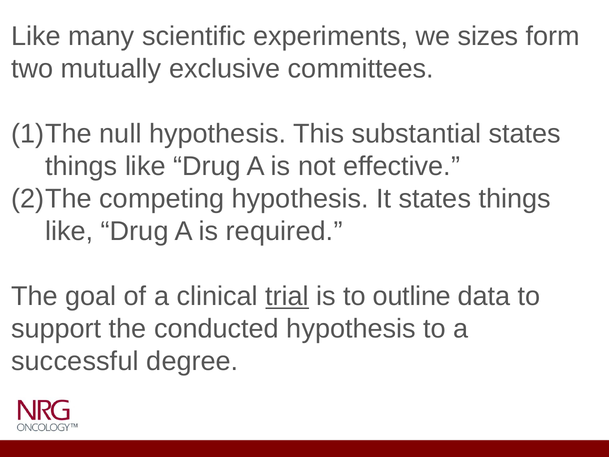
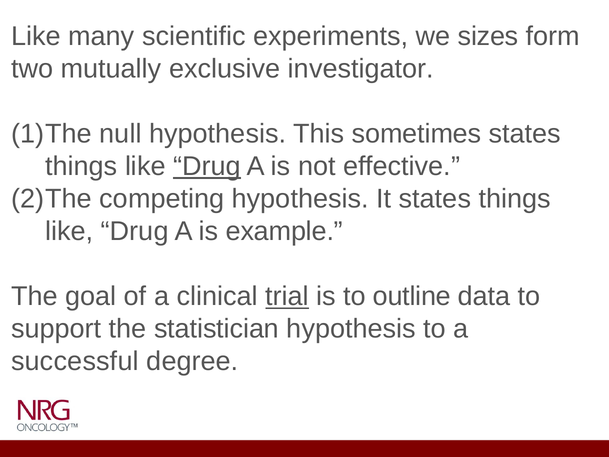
committees: committees -> investigator (361, 69)
substantial: substantial -> sometimes (417, 134)
Drug underline: none -> present (207, 166)
required: required -> example (284, 231)
conducted: conducted -> statistician (217, 329)
